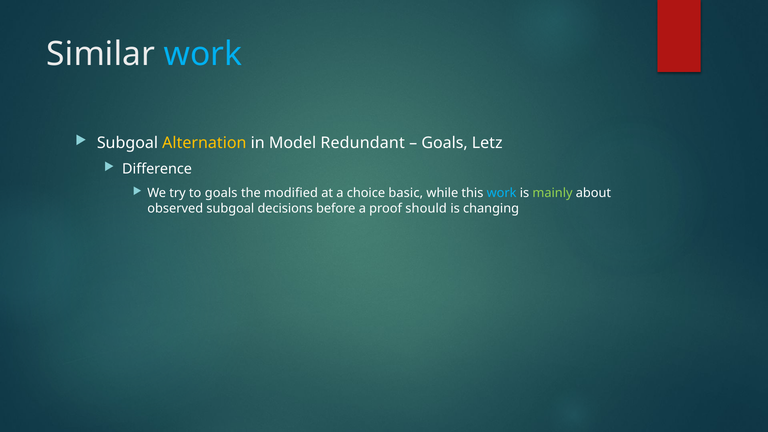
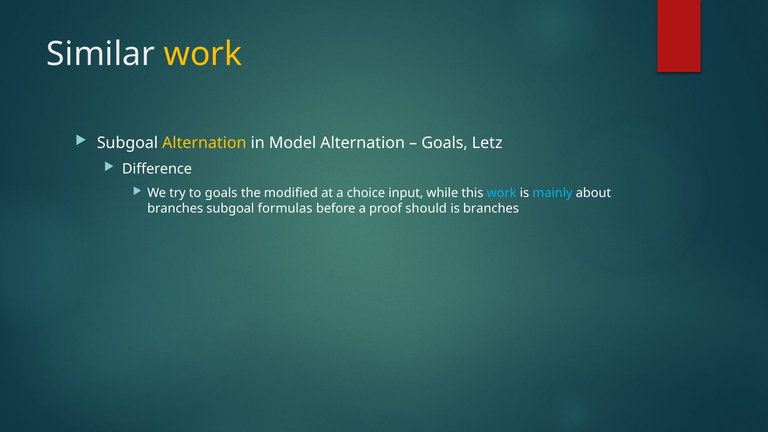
work colour: light blue -> yellow (203, 54)
Model Redundant: Redundant -> Alternation (363, 143)
basic: basic -> input (406, 193)
mainly colour: light green -> light blue (553, 193)
observed: observed -> branches (175, 209)
decisions: decisions -> formulas (285, 209)
is changing: changing -> branches (491, 209)
